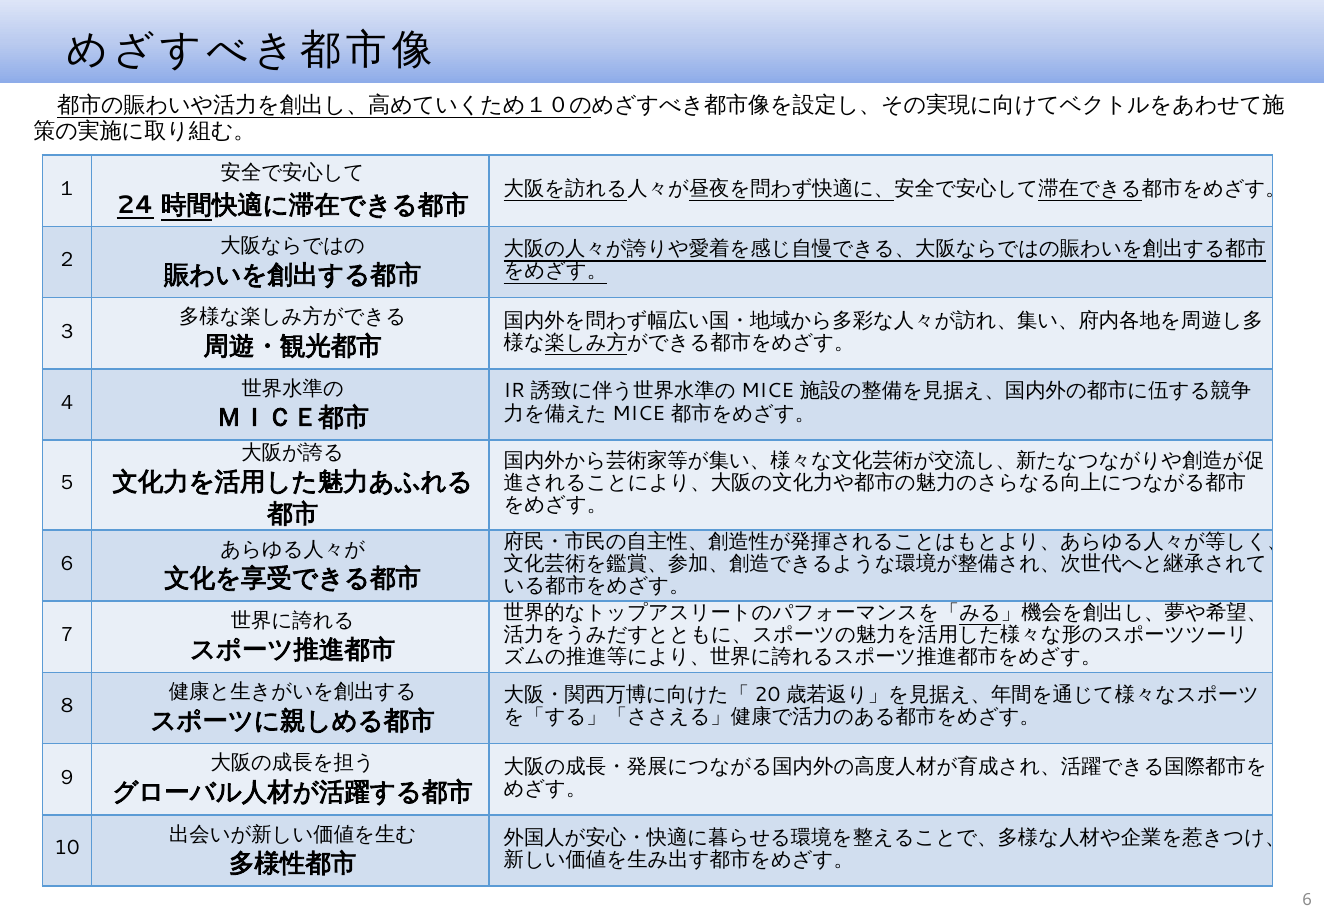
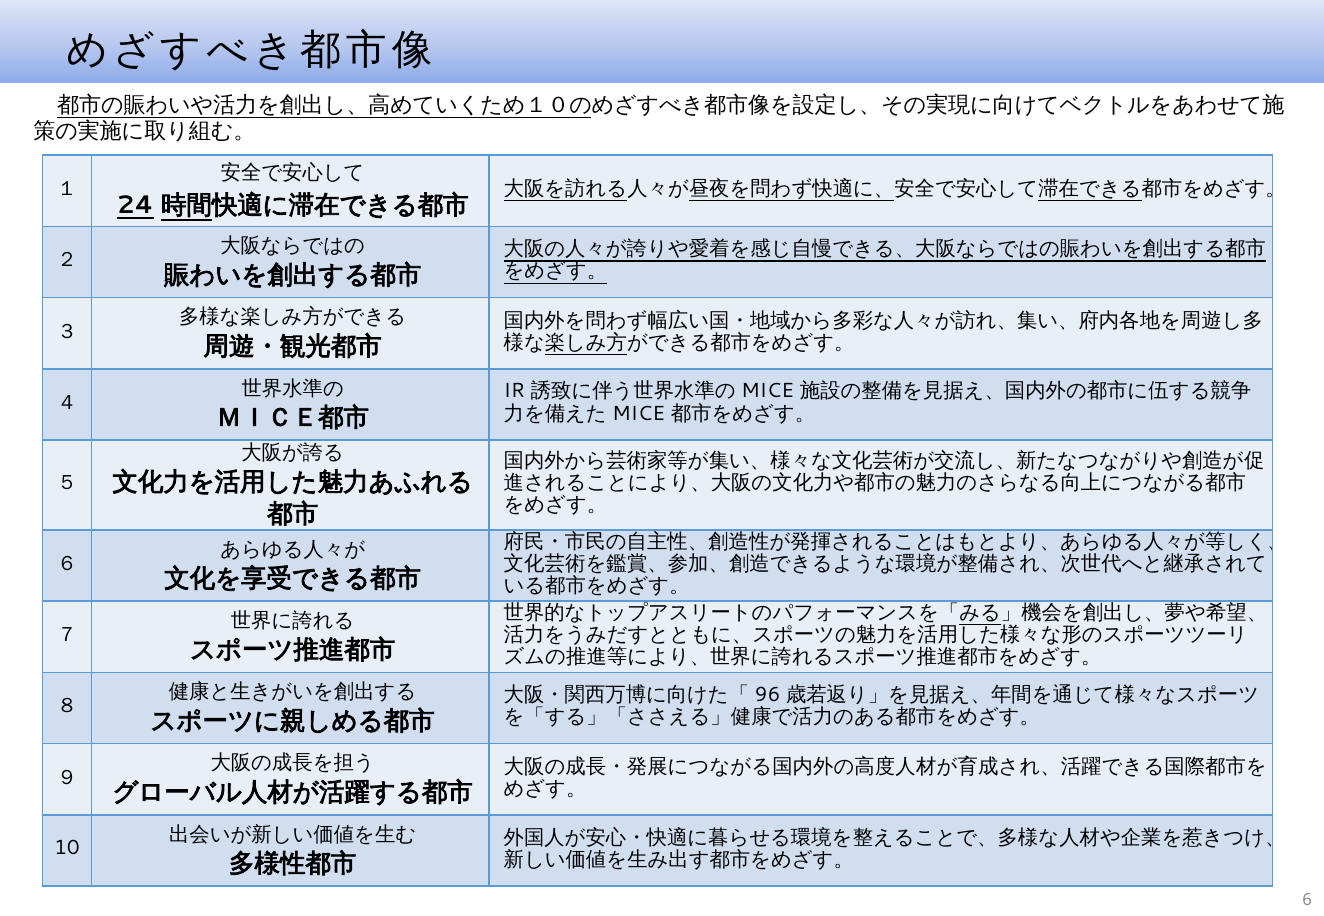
20: 20 -> 96 (768, 695)
